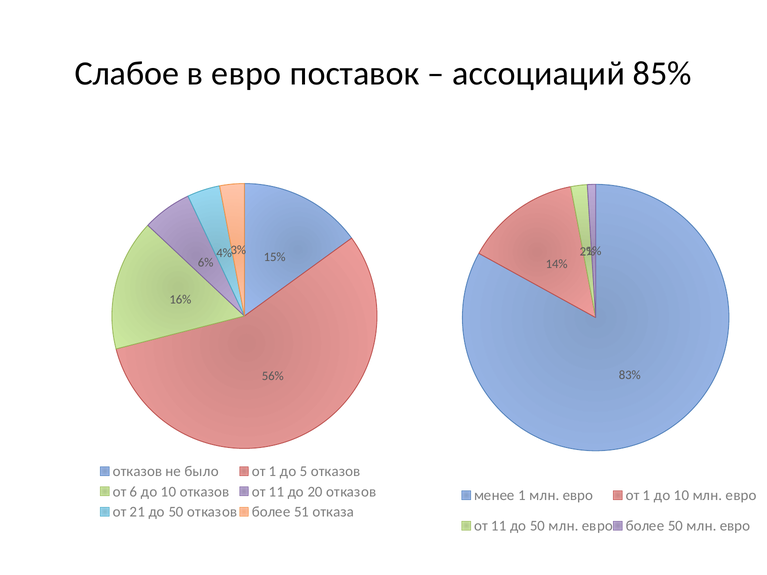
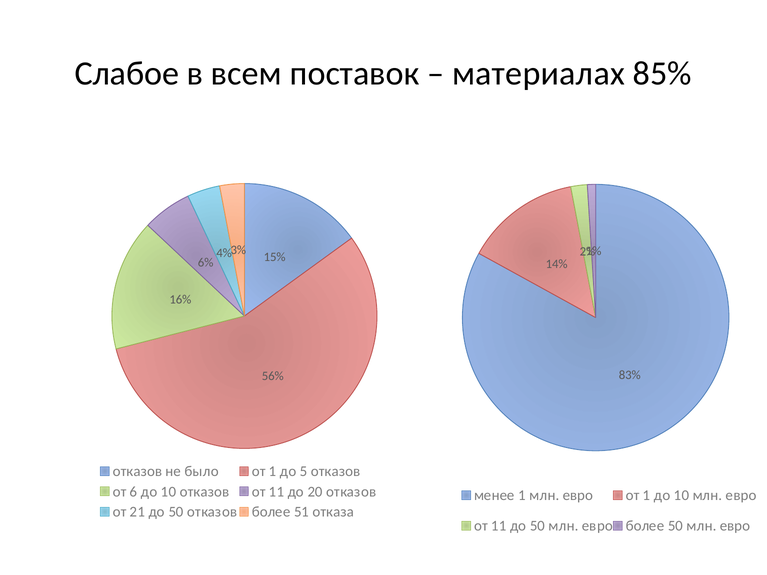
в евро: евро -> всем (246, 73)
ассоциаций: ассоциаций -> материалах (538, 73)
